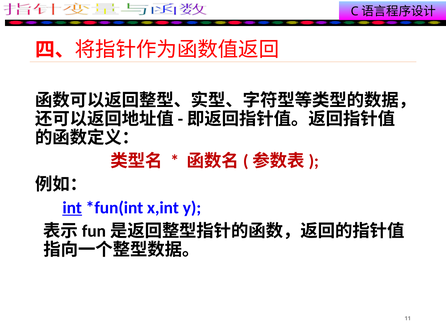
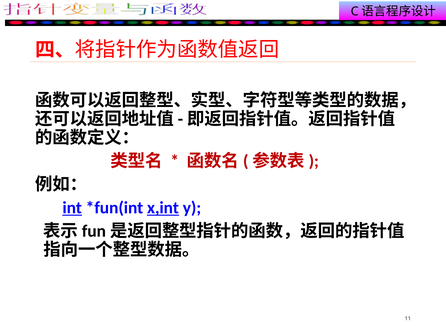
x,int underline: none -> present (163, 208)
